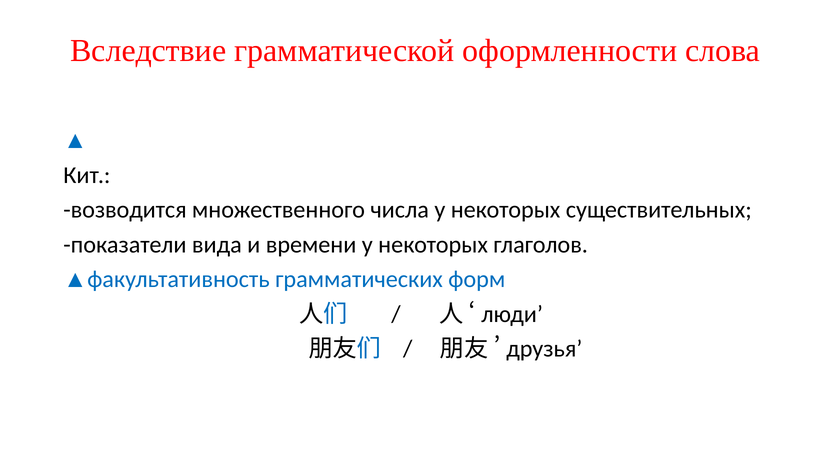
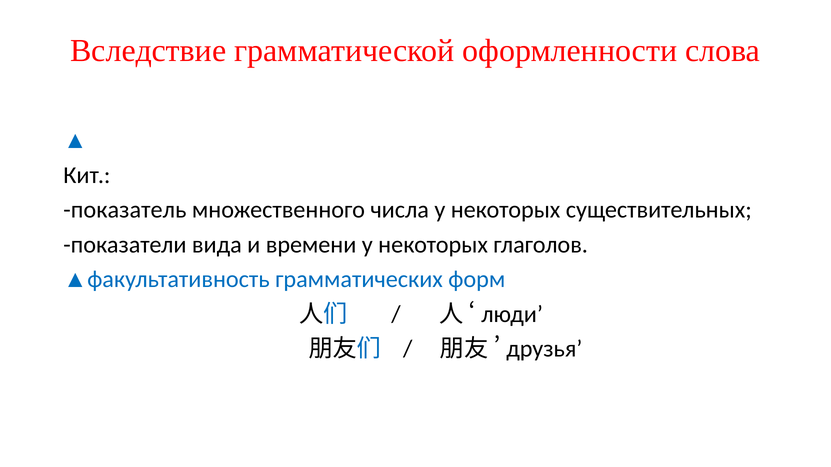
возводится: возводится -> показатель (125, 210)
